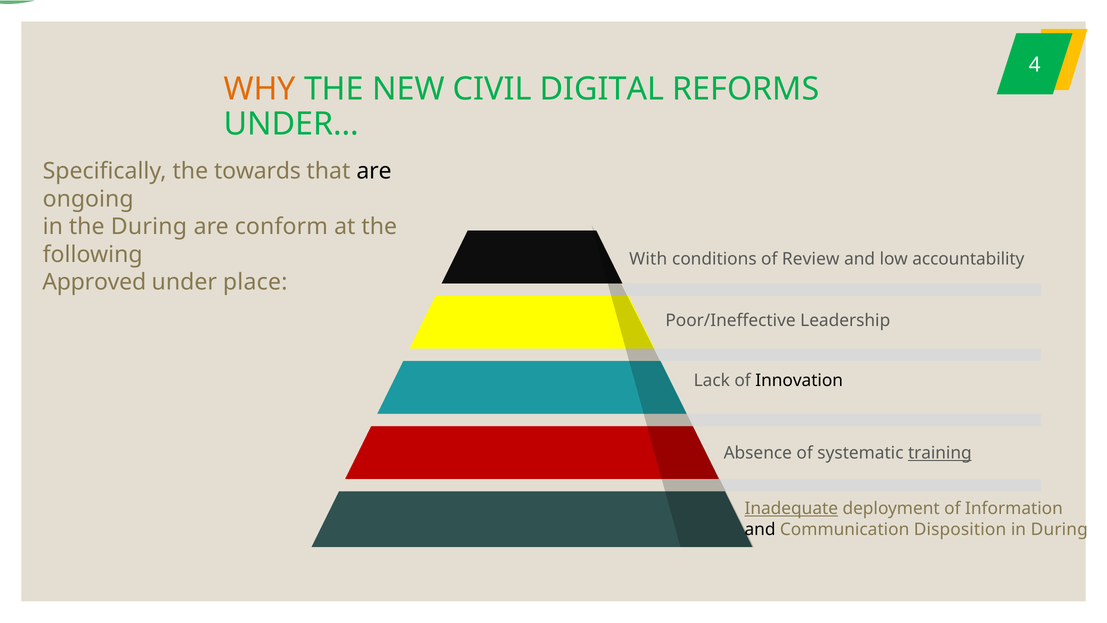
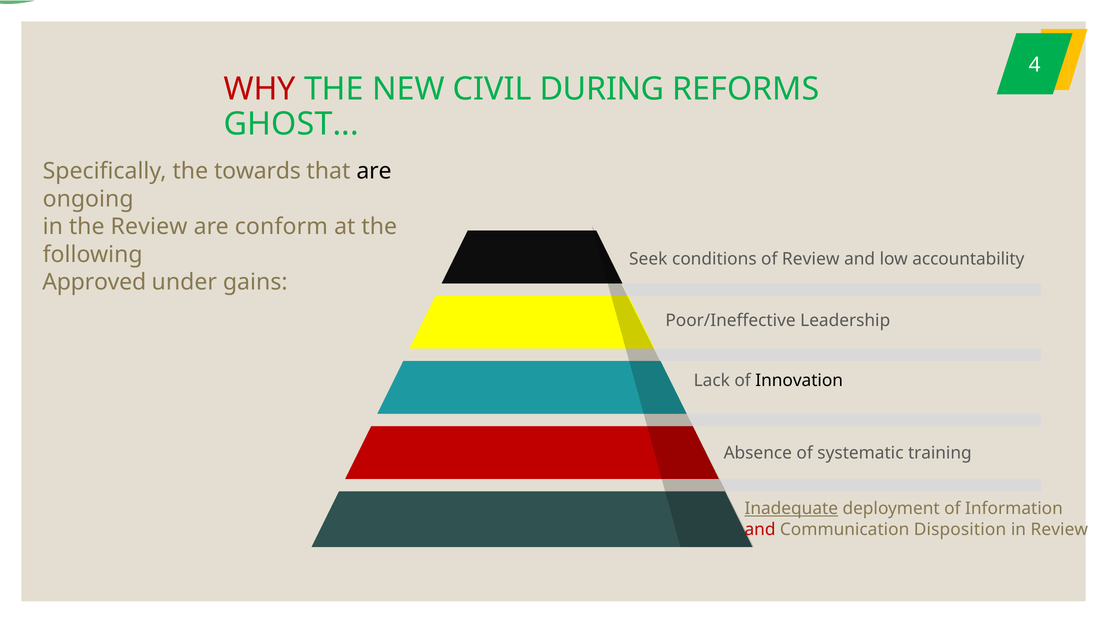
WHY colour: orange -> red (260, 89)
DIGITAL: DIGITAL -> DURING (602, 89)
UNDER: UNDER -> GHOST (291, 124)
the During: During -> Review (149, 227)
With: With -> Seek (648, 259)
place: place -> gains (255, 282)
training underline: present -> none (940, 453)
and colour: black -> red (760, 529)
in During: During -> Review (1059, 529)
